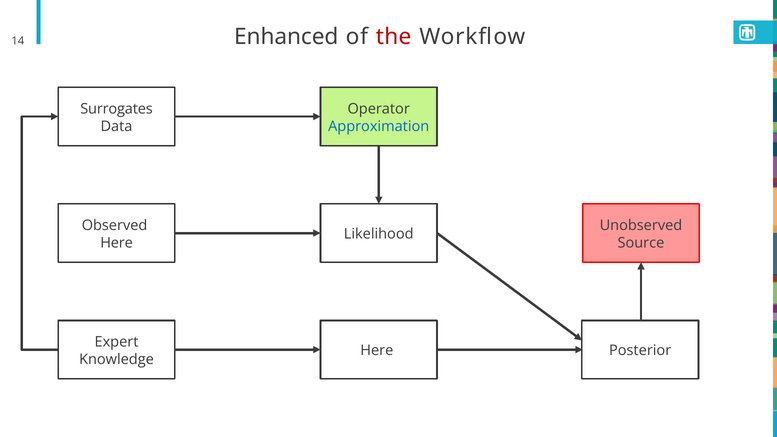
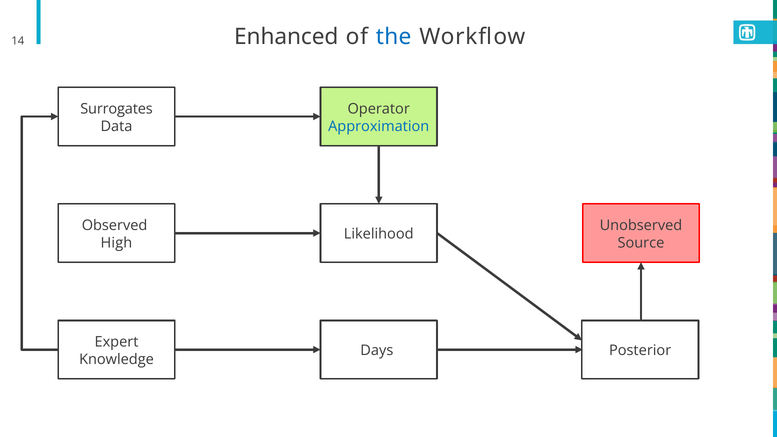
the colour: red -> blue (394, 37)
Here: Here -> High (116, 243)
Here: Here -> Days (377, 351)
